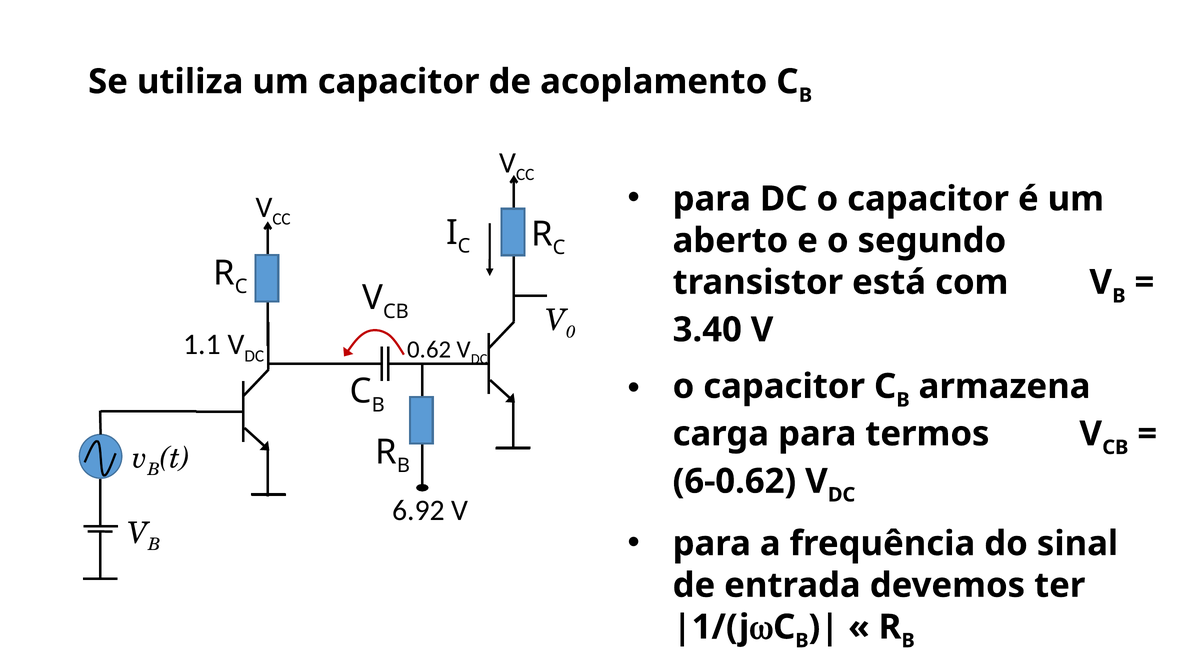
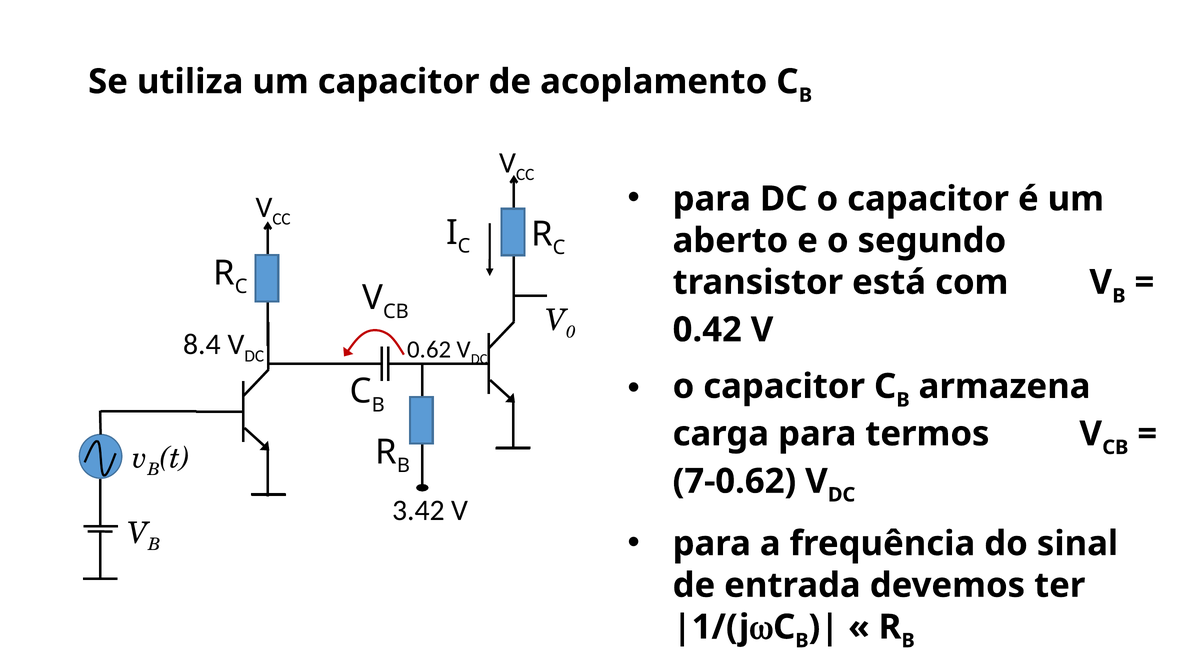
3.40: 3.40 -> 0.42 (707, 330)
1.1: 1.1 -> 8.4 (202, 345)
6-0.62: 6-0.62 -> 7-0.62 (734, 481)
6.92: 6.92 -> 3.42 (418, 511)
